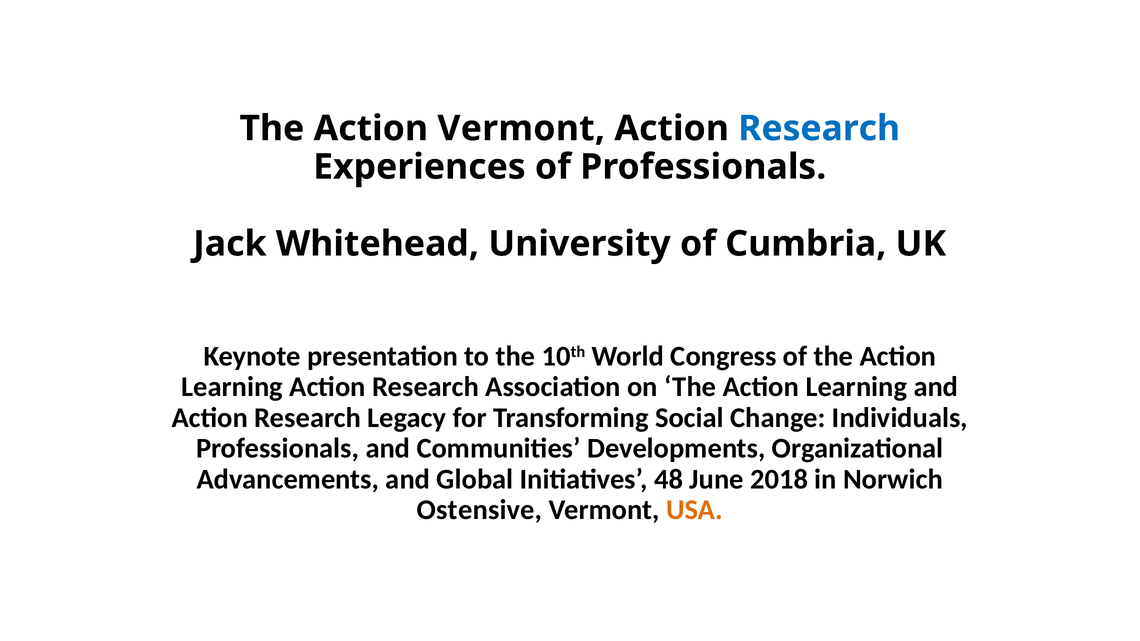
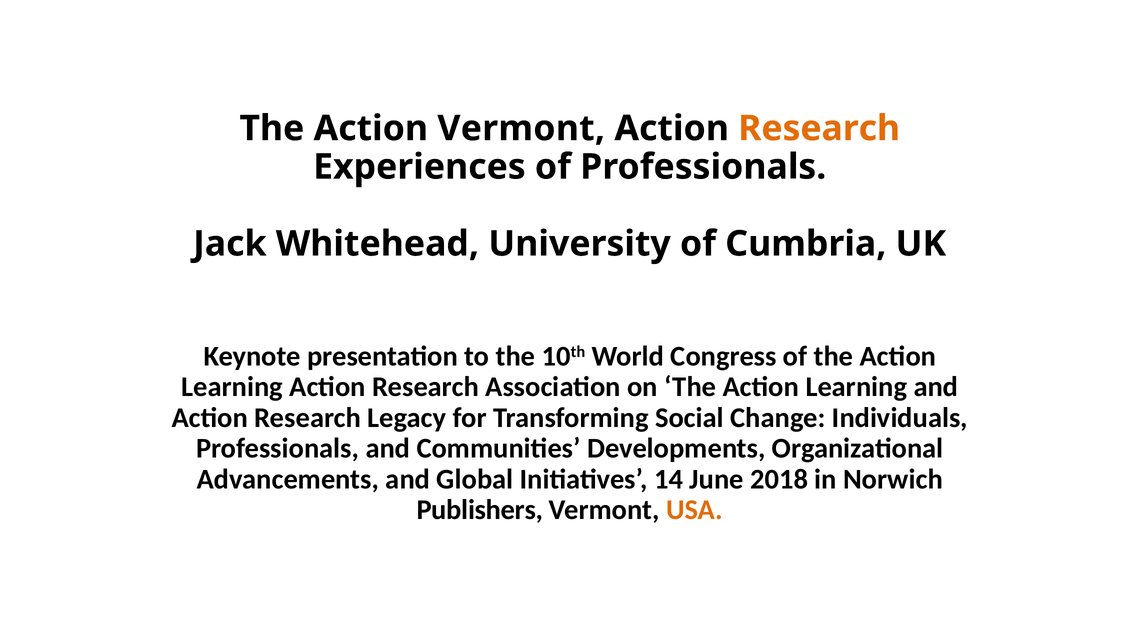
Research colour: blue -> orange (819, 128)
48: 48 -> 14 (668, 479)
Ostensive: Ostensive -> Publishers (480, 510)
